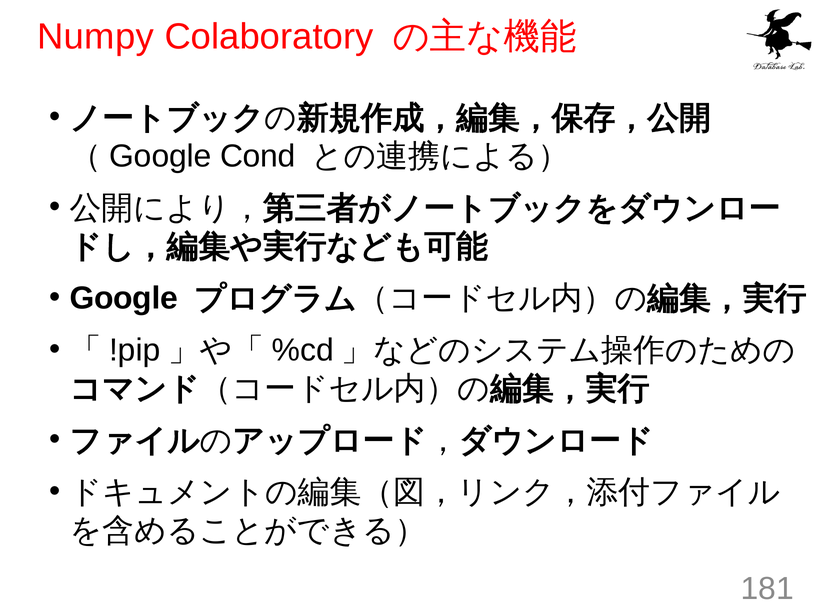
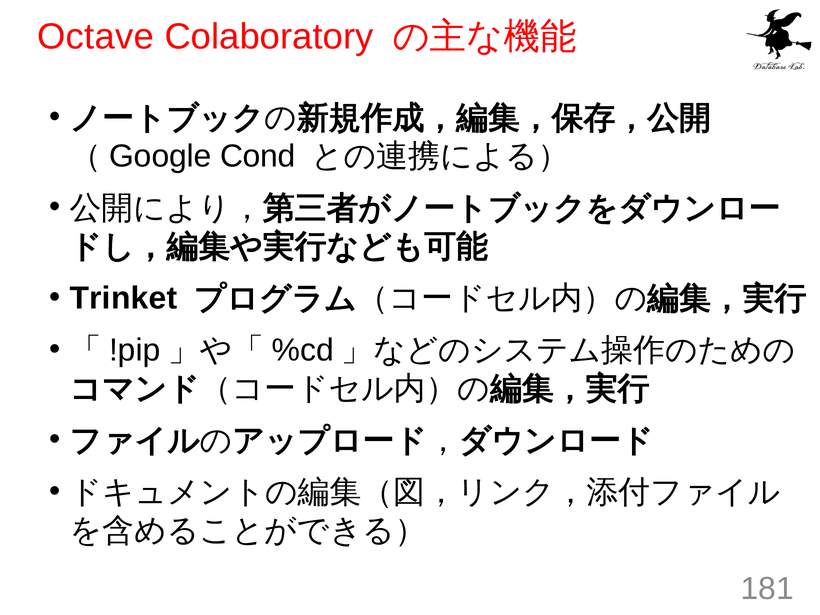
Numpy: Numpy -> Octave (96, 37)
Google: Google -> Trinket (123, 298)
